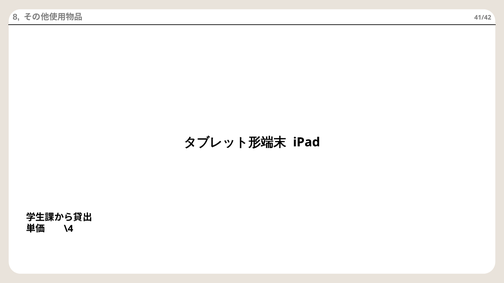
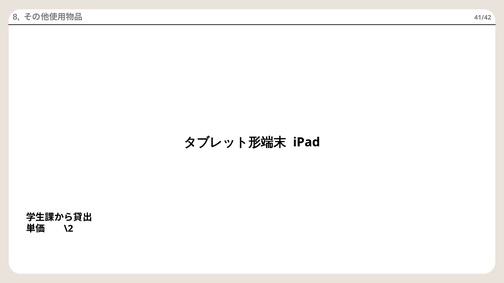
\4: \4 -> \2 (69, 229)
